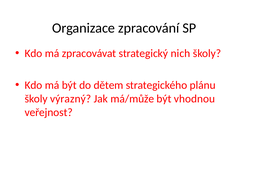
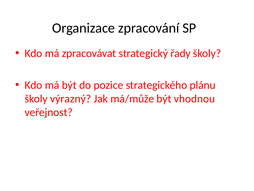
nich: nich -> řady (181, 53)
dětem: dětem -> pozice (108, 85)
